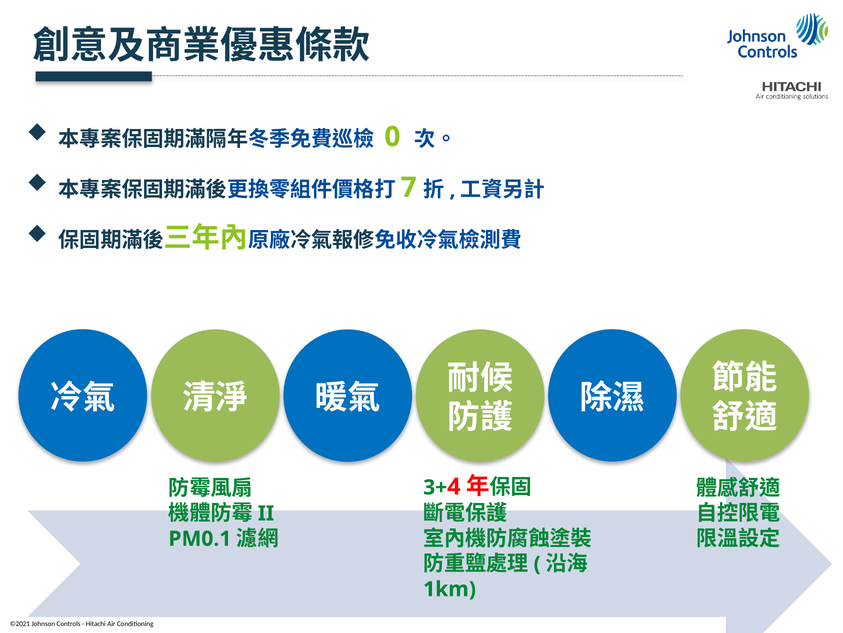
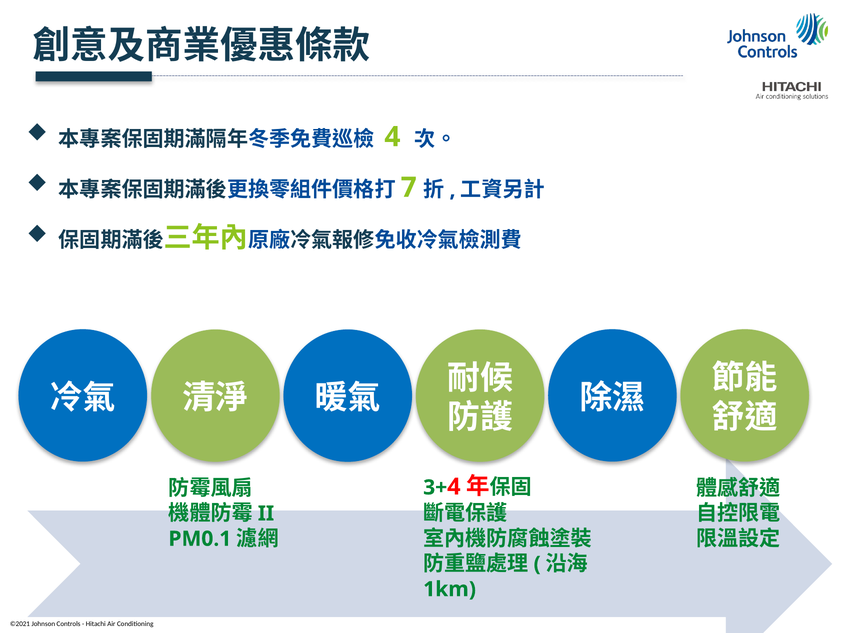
0: 0 -> 4 (392, 137)
